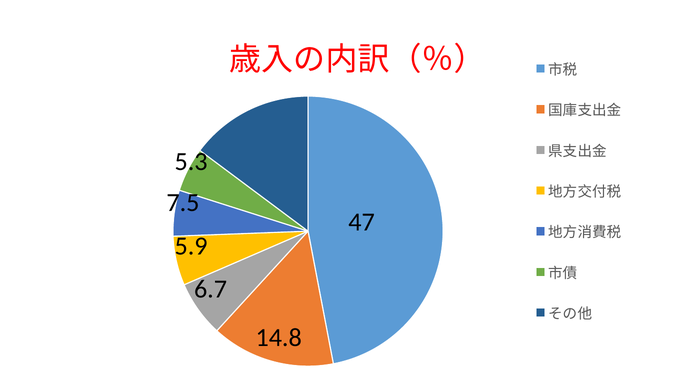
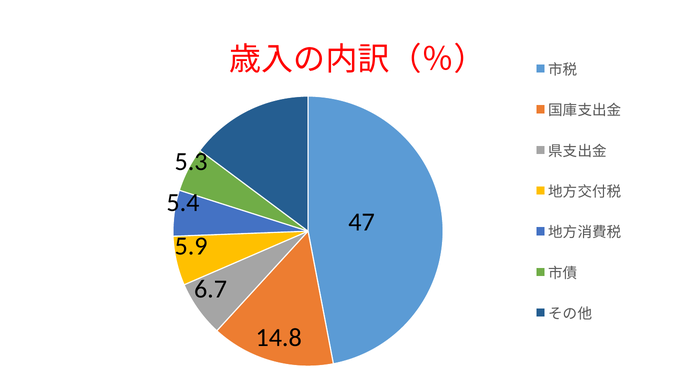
7.5: 7.5 -> 5.4 (183, 203)
